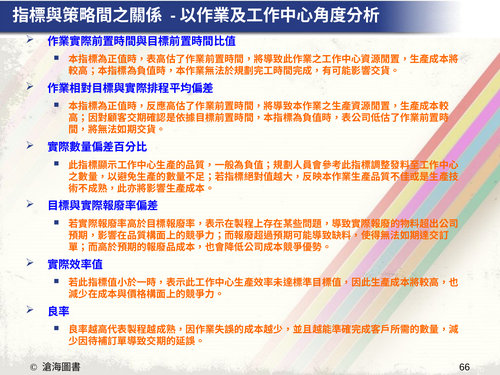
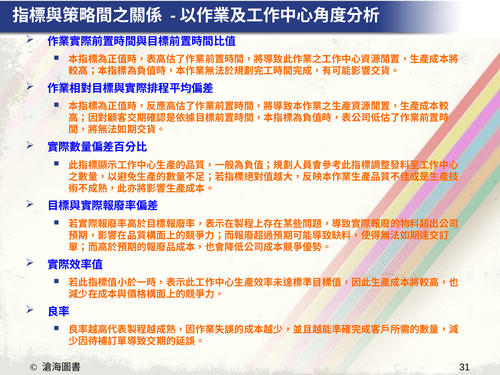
66: 66 -> 31 (465, 367)
